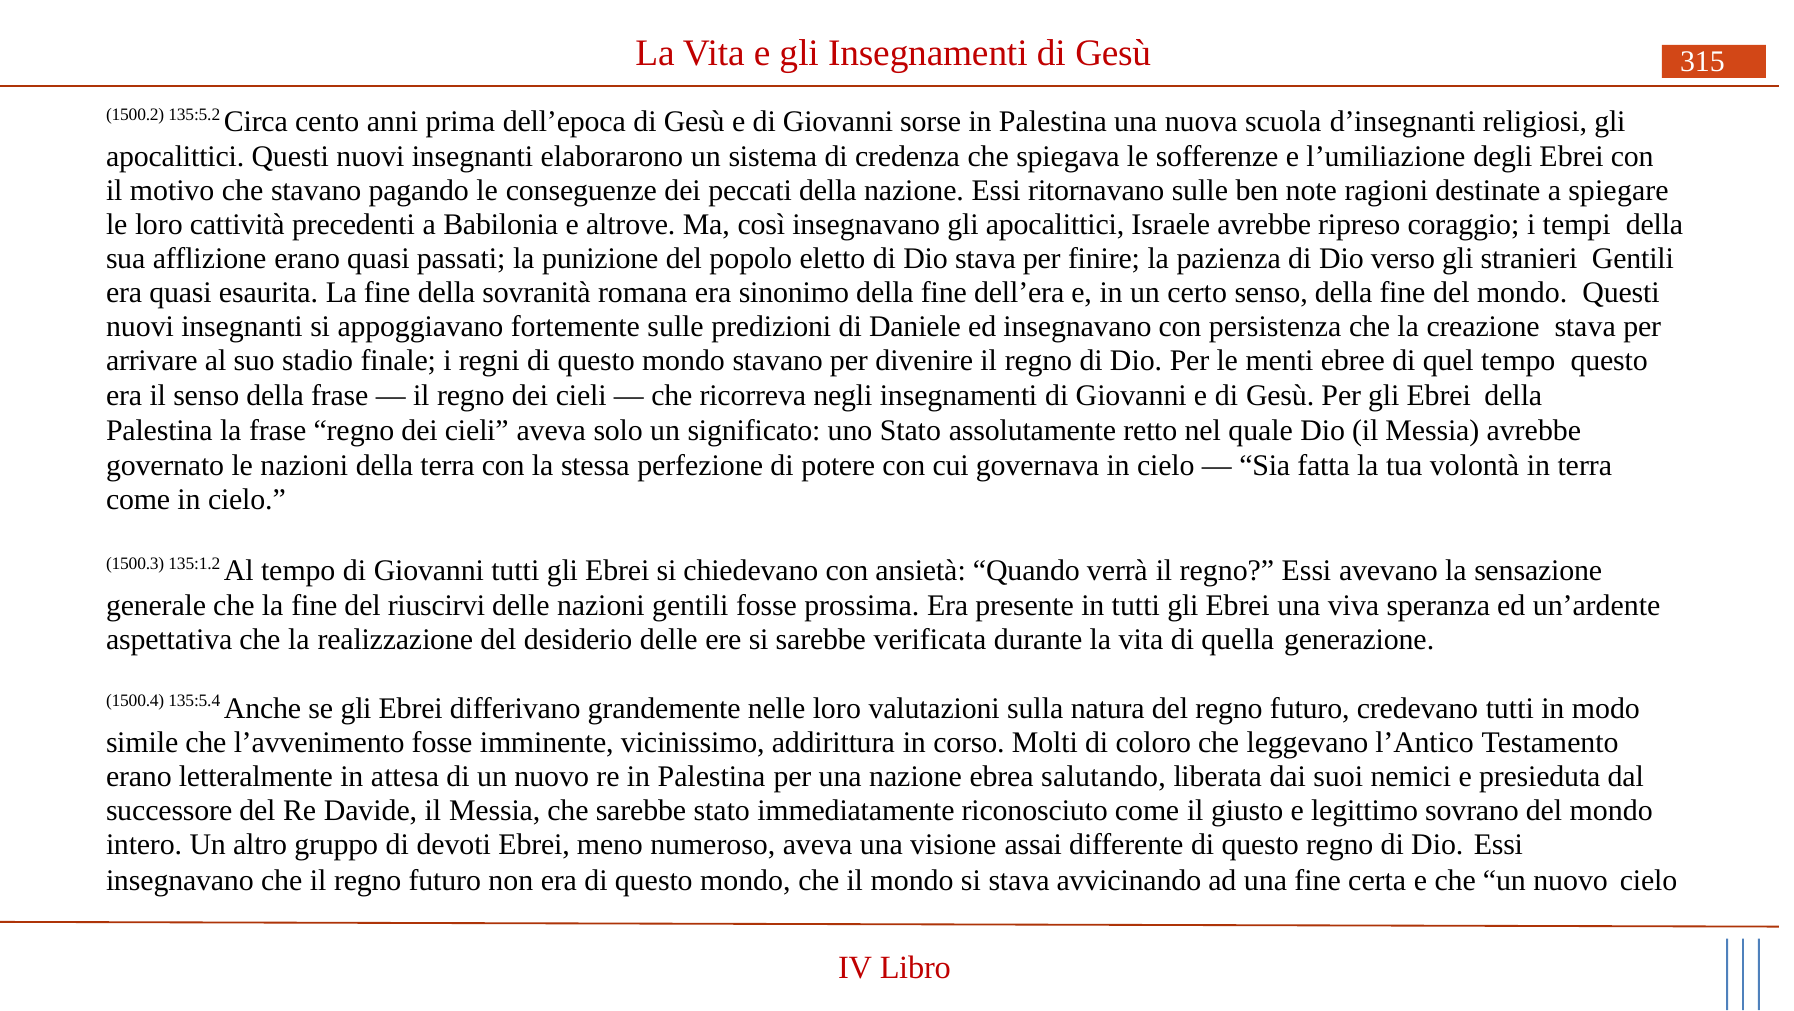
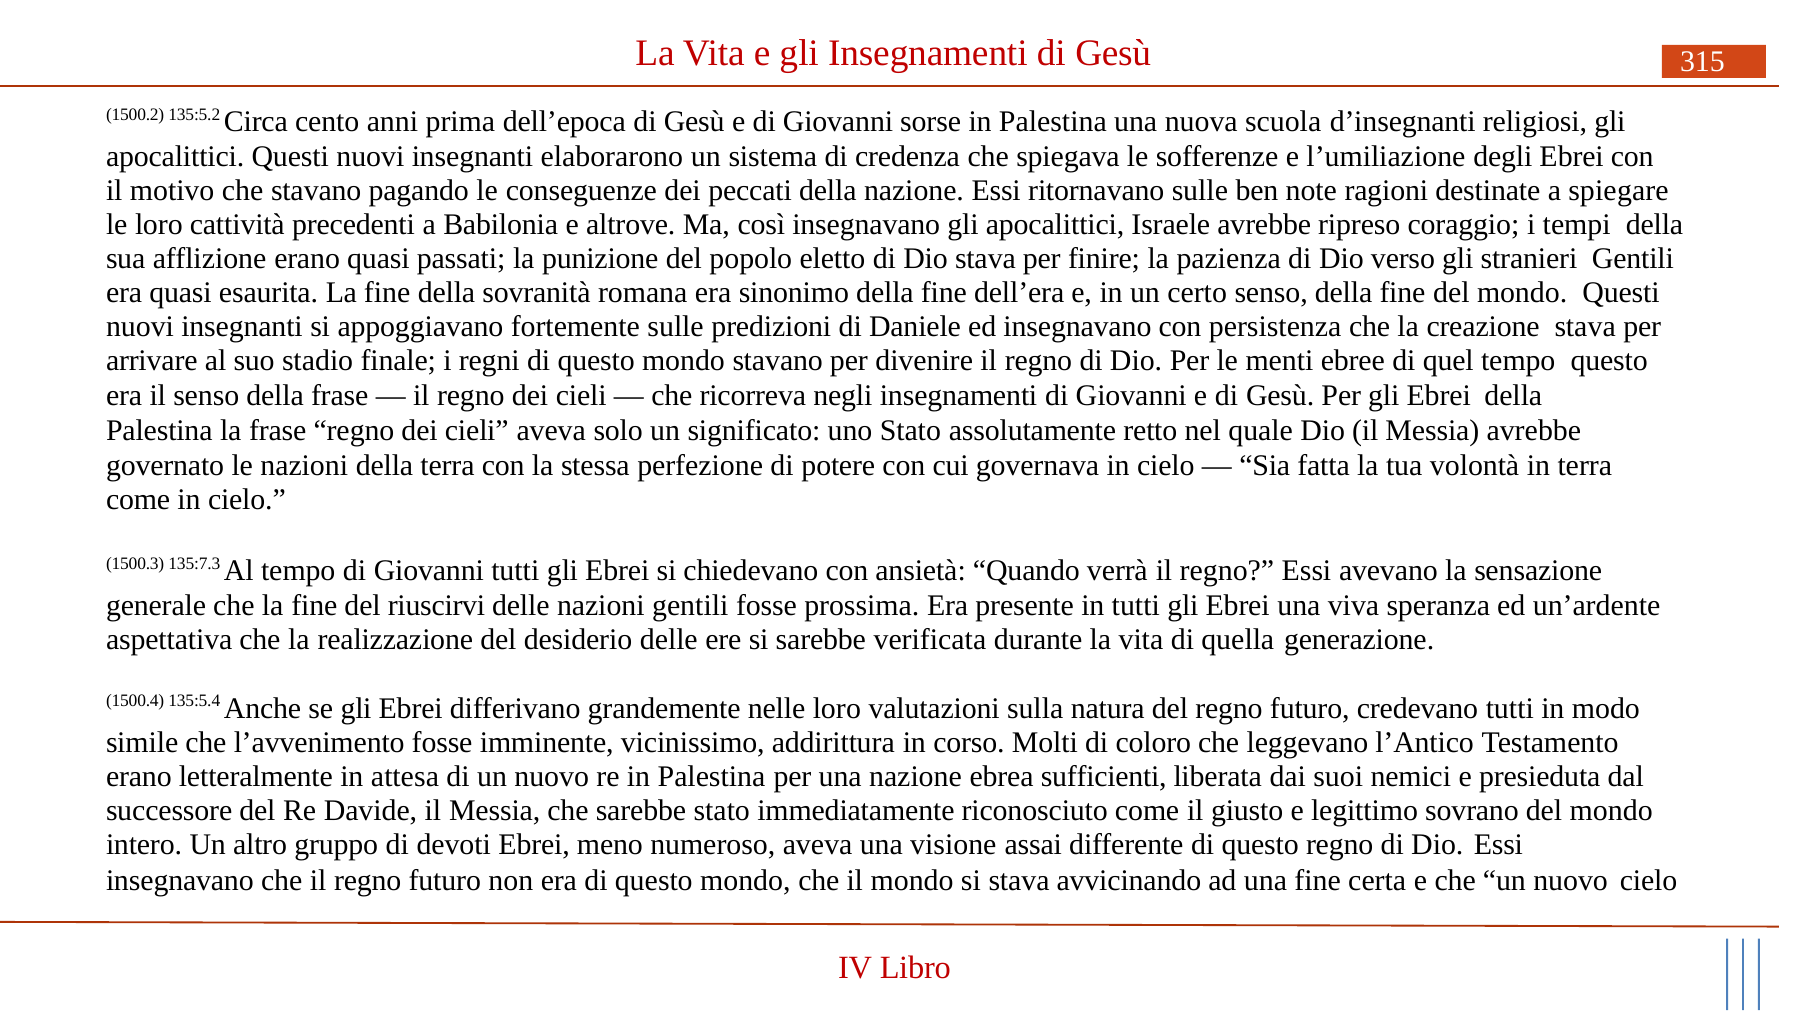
135:1.2: 135:1.2 -> 135:7.3 (194, 563)
salutando: salutando -> sufficienti (1104, 776)
